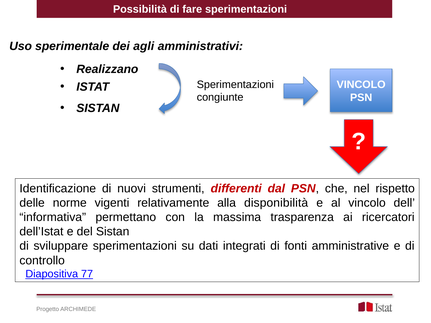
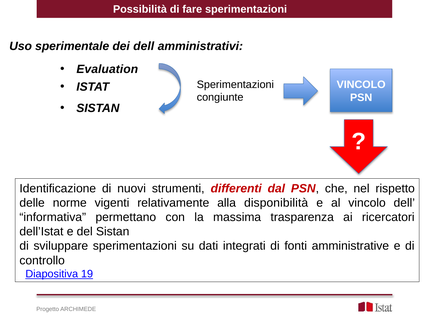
dei agli: agli -> dell (144, 46)
Realizzano: Realizzano -> Evaluation (107, 69)
77: 77 -> 19 (87, 274)
